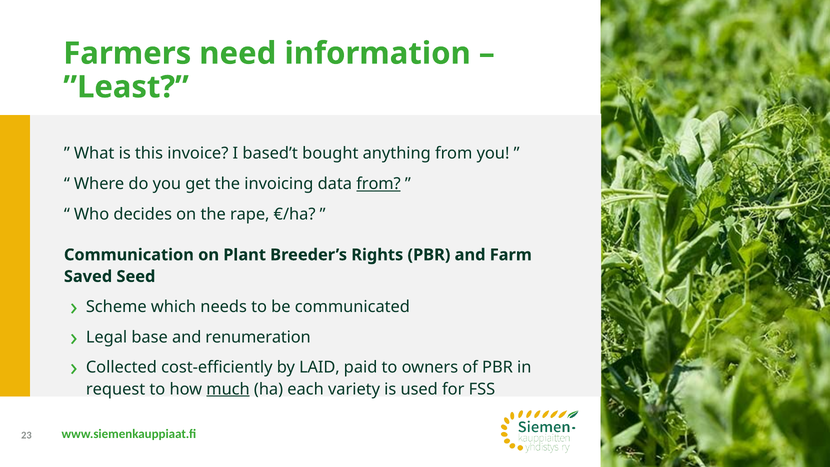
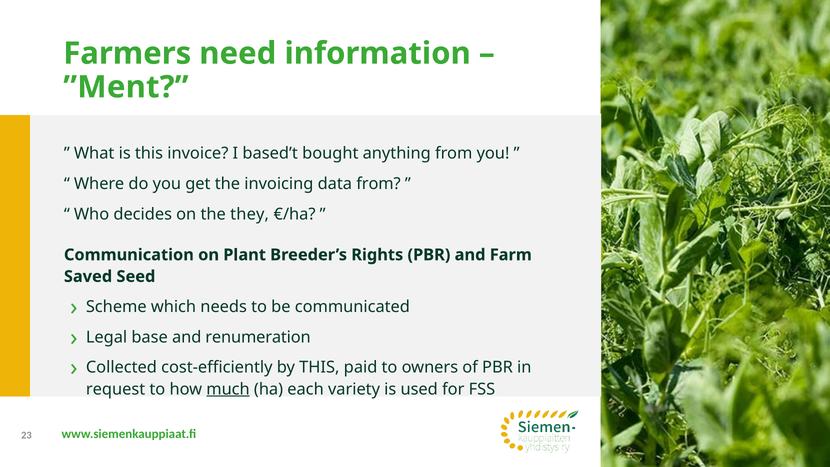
”Least: ”Least -> ”Ment (126, 87)
from underline: present -> none (379, 184)
rape: rape -> they (250, 214)
by LAID: LAID -> THIS (319, 367)
